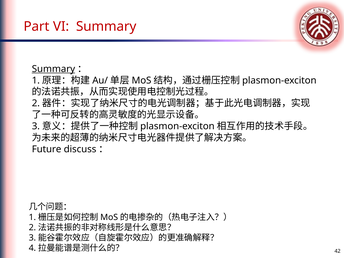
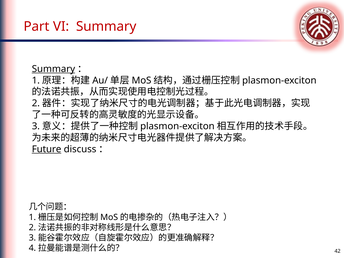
Future underline: none -> present (47, 149)
